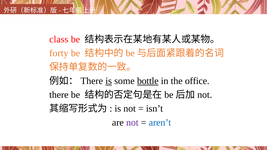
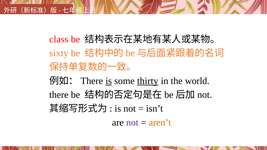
forty: forty -> sixty (59, 53)
bottle: bottle -> thirty (148, 81)
office: office -> world (197, 81)
aren’t colour: blue -> orange (160, 123)
